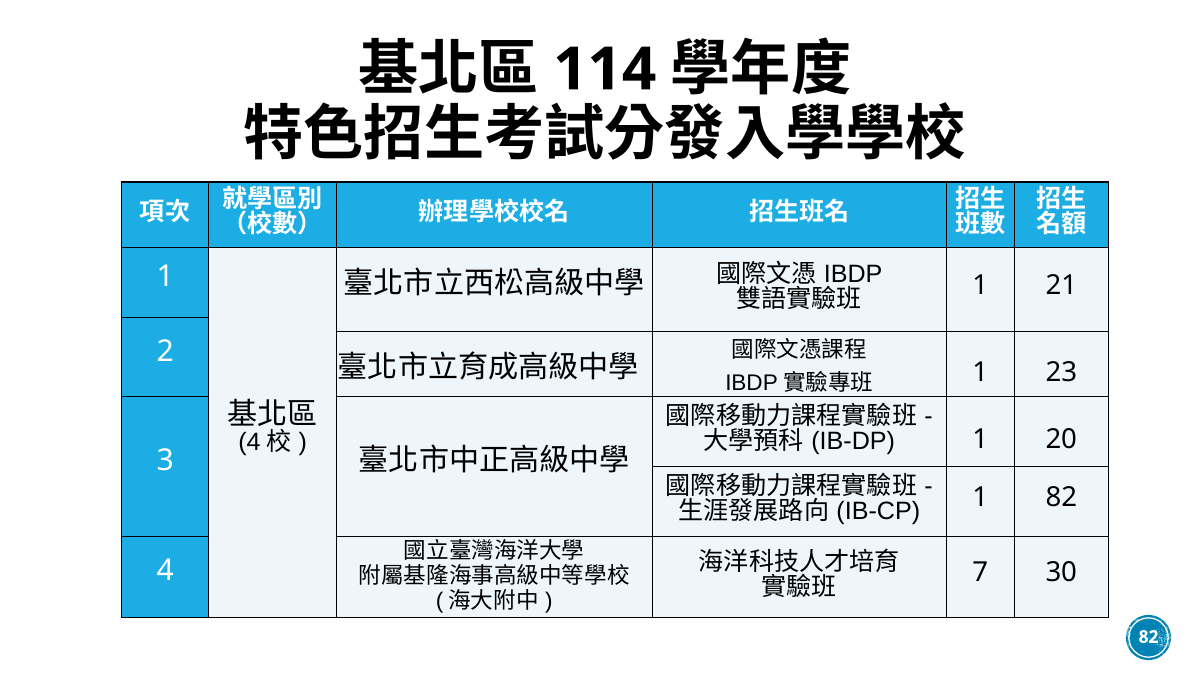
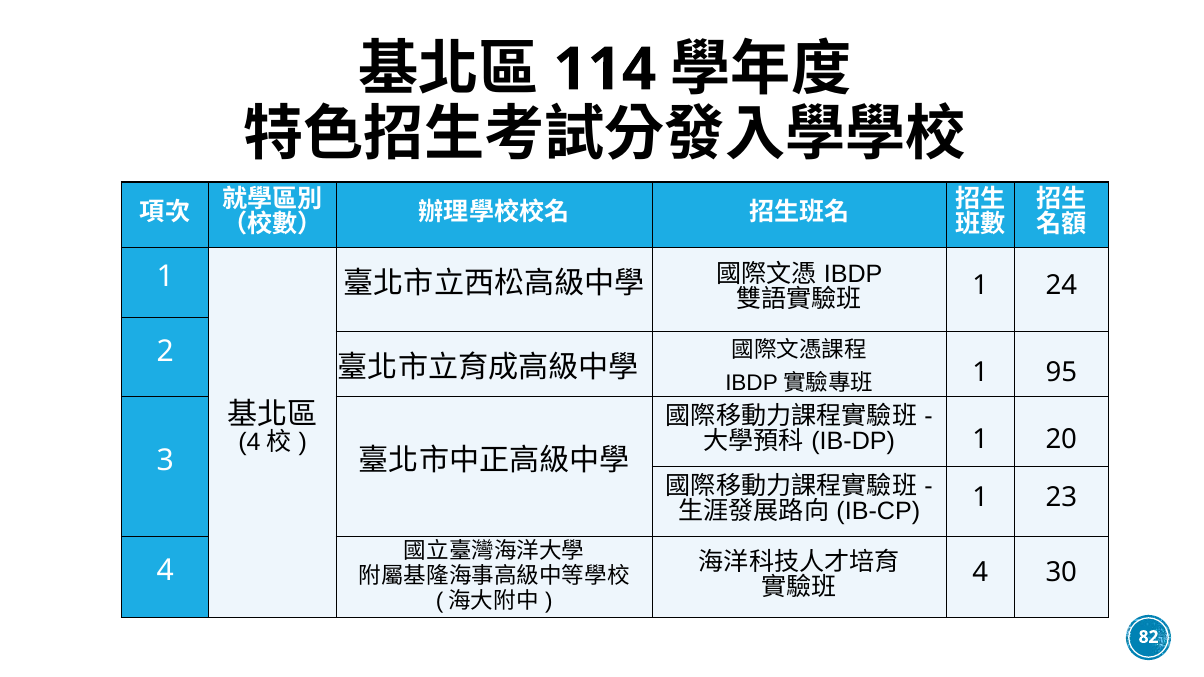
21: 21 -> 24 (1061, 285)
23: 23 -> 95 (1061, 372)
1 82: 82 -> 23 (1061, 497)
7: 7 -> 4 (980, 573)
